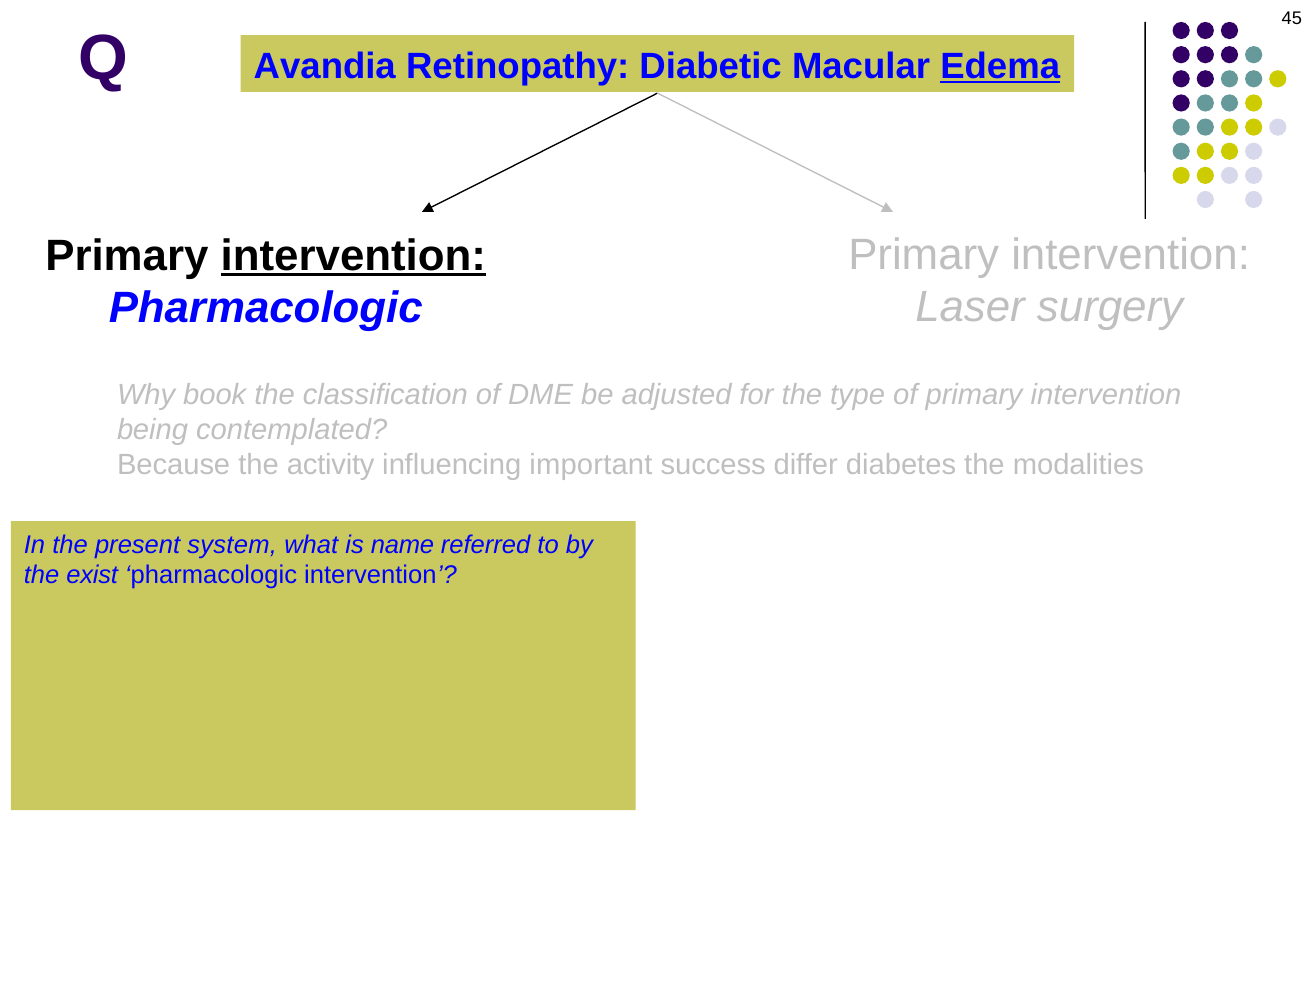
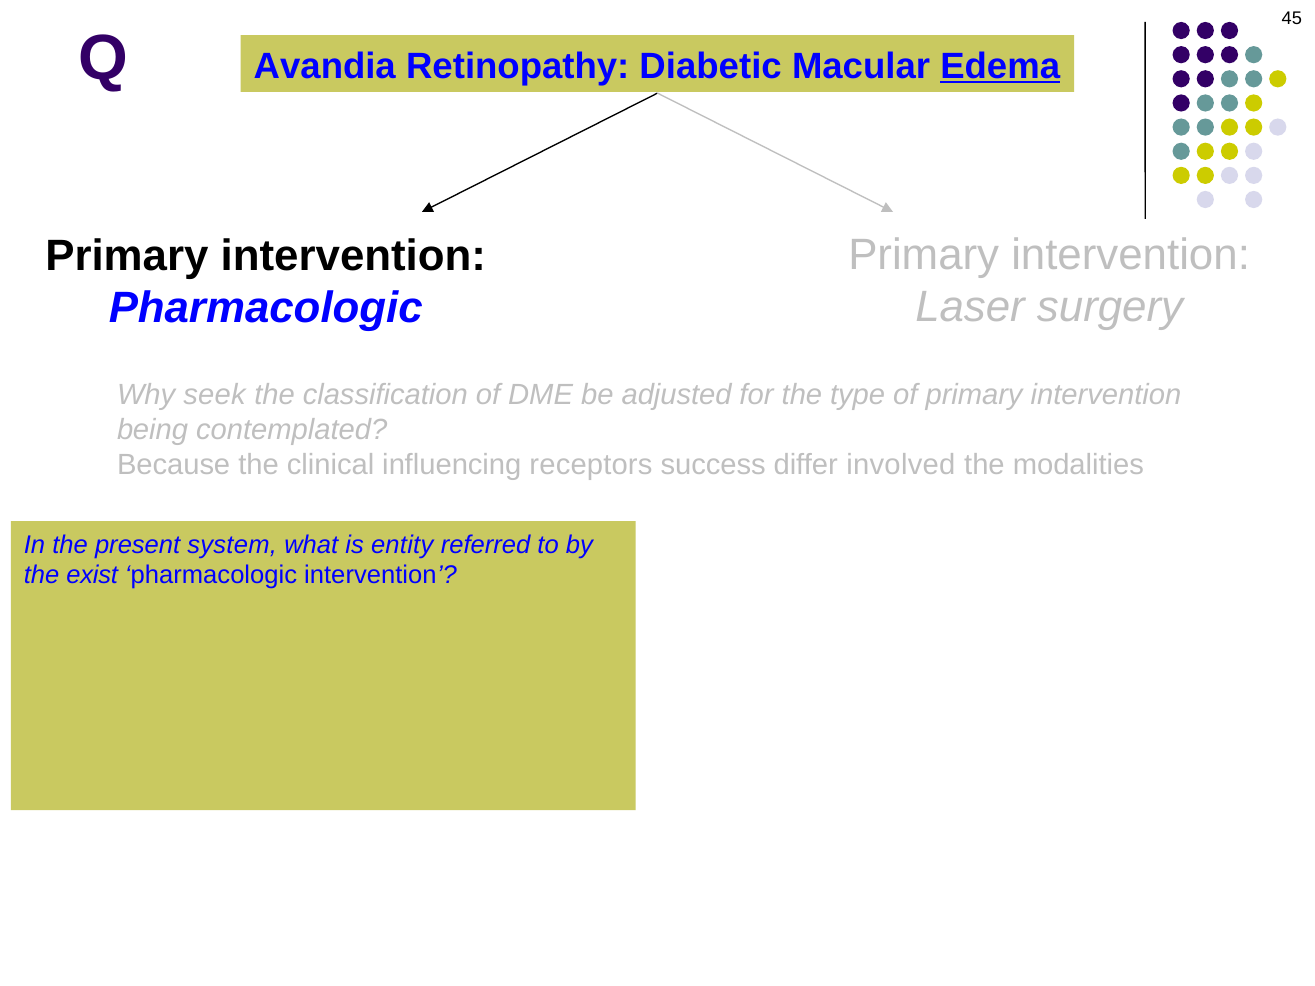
intervention underline: present -> none (353, 256)
book: book -> seek (215, 395)
activity: activity -> clinical (331, 465)
important: important -> receptors (591, 465)
diabetes: diabetes -> involved (901, 465)
name: name -> entity (402, 545)
